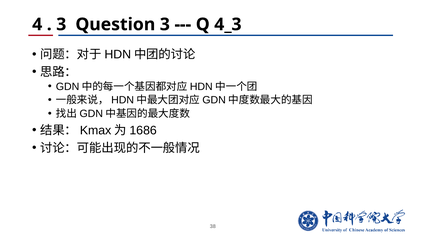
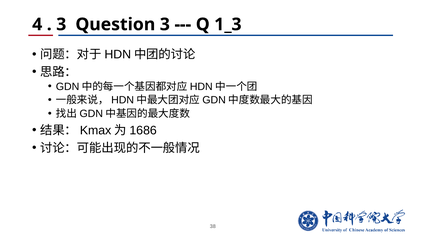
4_3: 4_3 -> 1_3 (228, 24)
